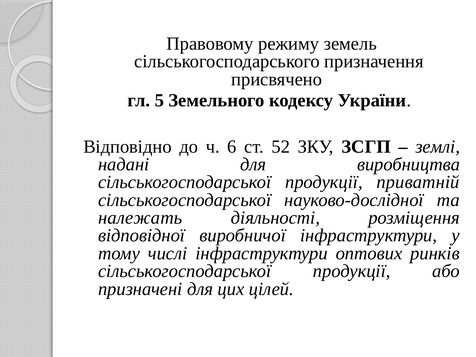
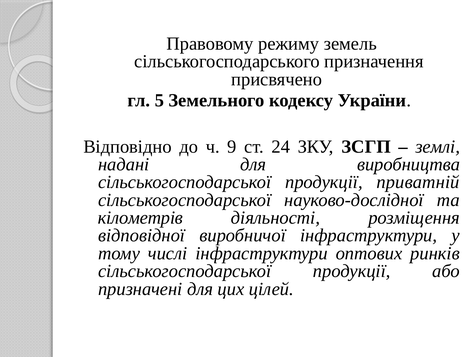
6: 6 -> 9 (232, 147)
52: 52 -> 24 (281, 147)
належать: належать -> кілометрів (140, 218)
